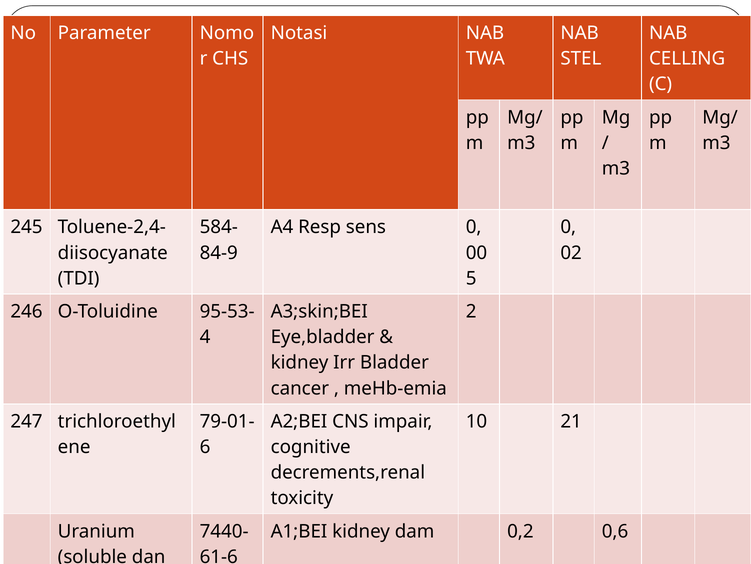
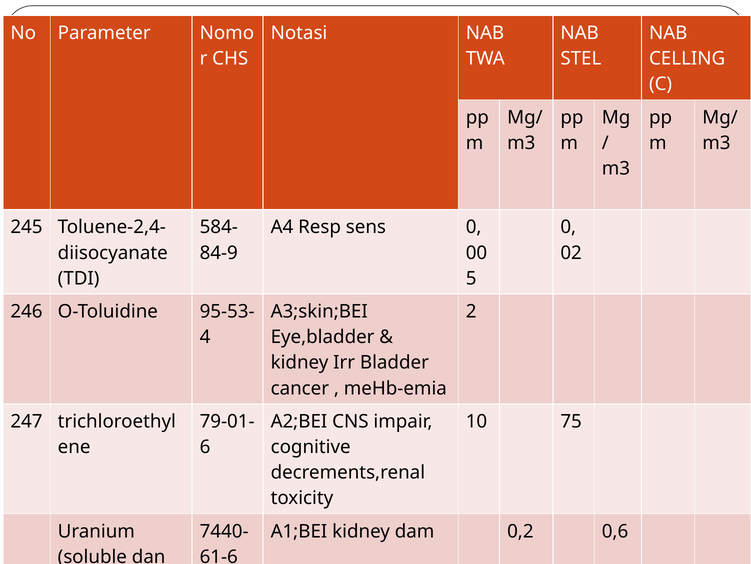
21: 21 -> 75 (571, 421)
